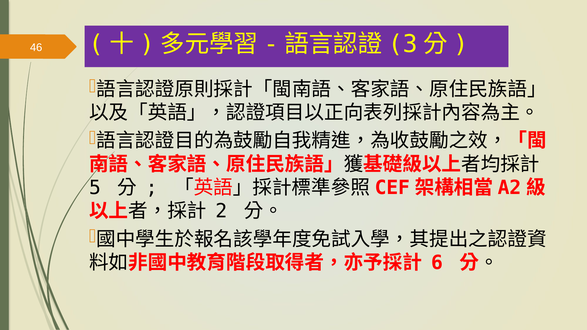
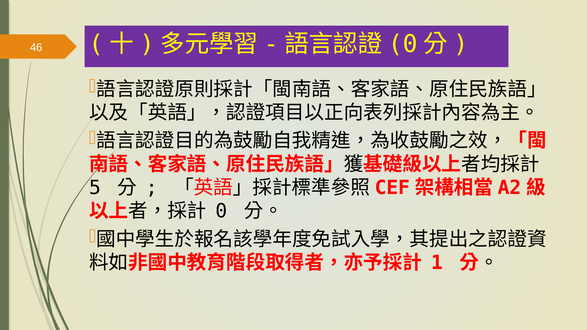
3: 3 -> 0 (403, 44)
2: 2 -> 0 (221, 211)
6: 6 -> 1 (437, 263)
